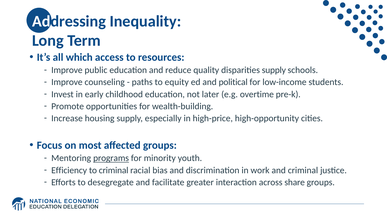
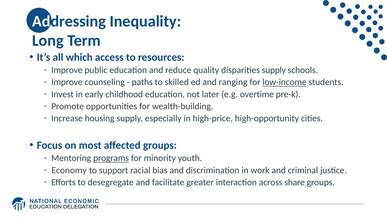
equity: equity -> skilled (177, 82)
political: political -> ranging (233, 82)
low-income underline: none -> present (284, 82)
Efficiency: Efficiency -> Economy (69, 170)
to criminal: criminal -> support (114, 170)
